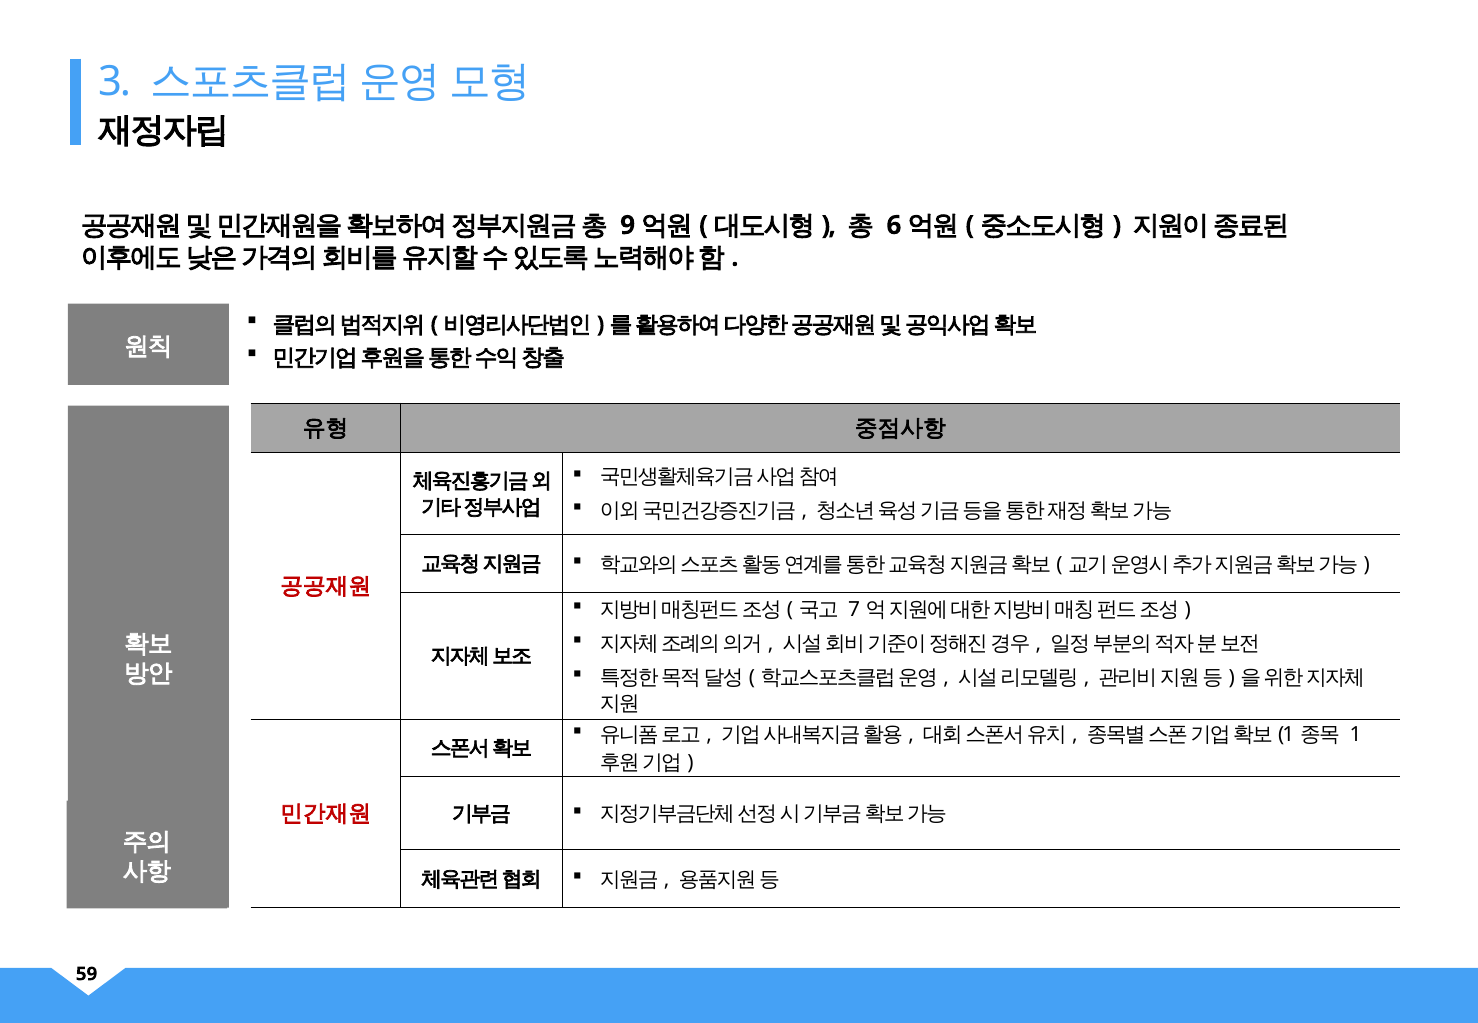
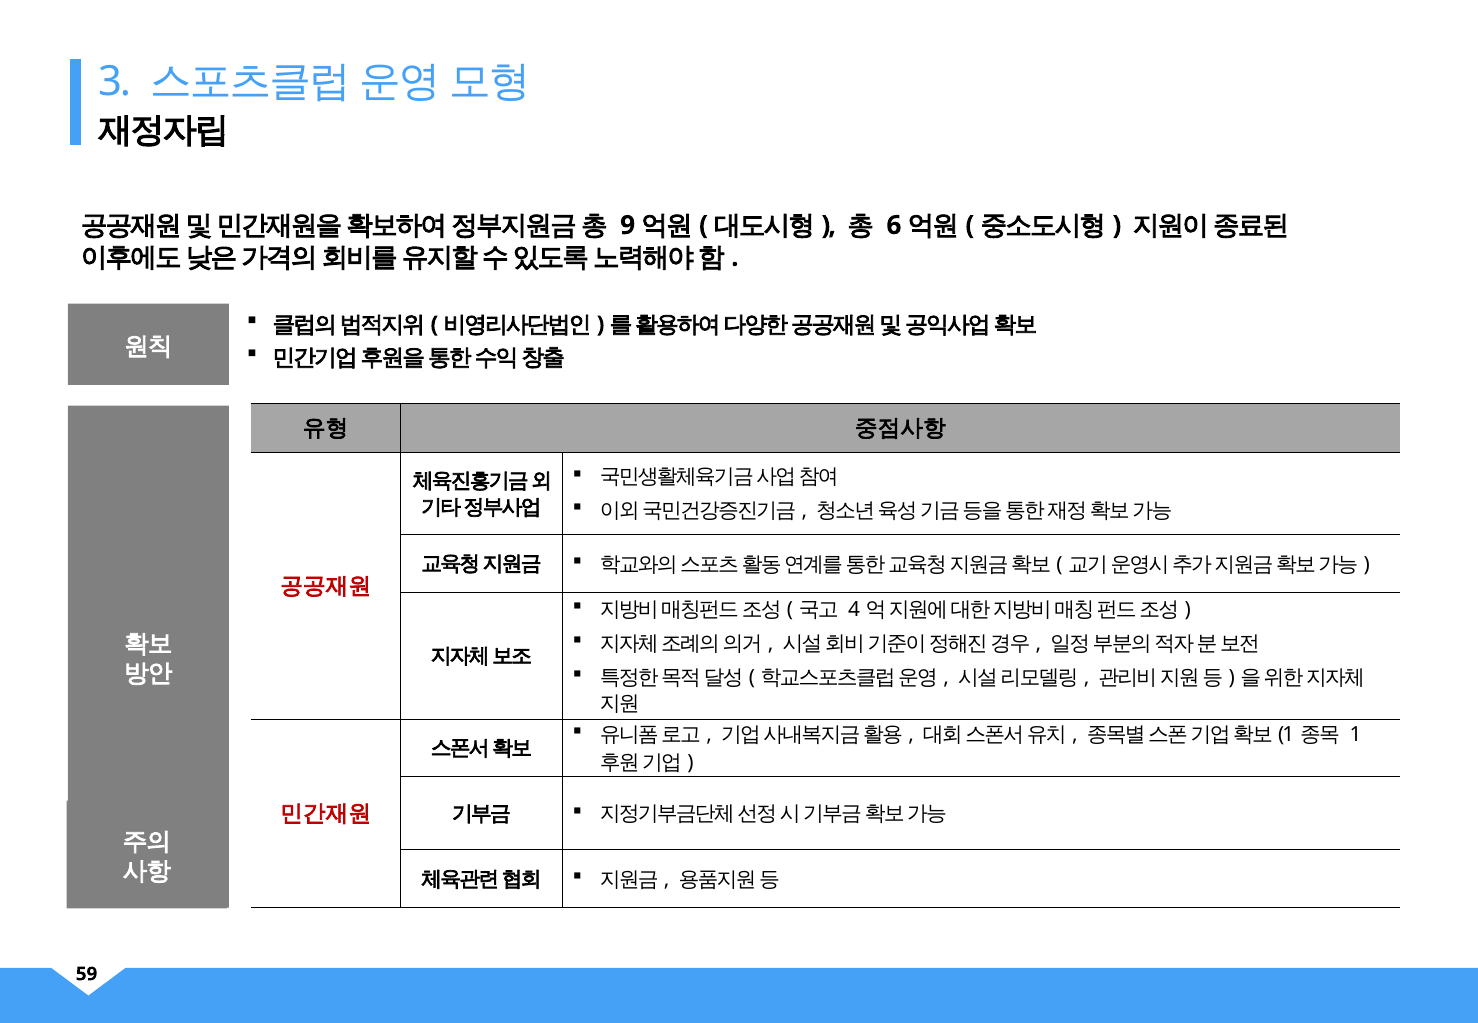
7: 7 -> 4 (854, 609)
